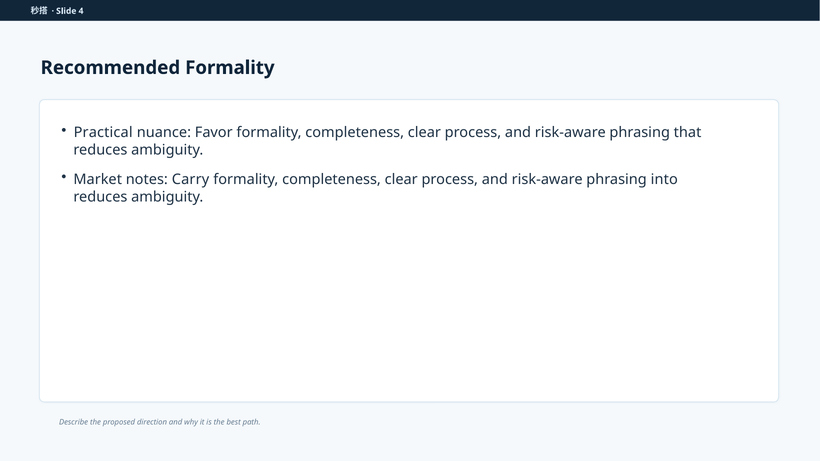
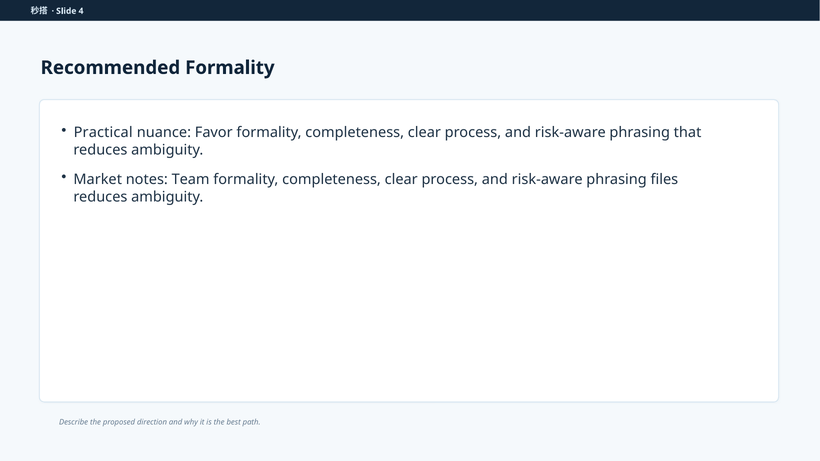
Carry: Carry -> Team (191, 180)
into: into -> files (664, 180)
